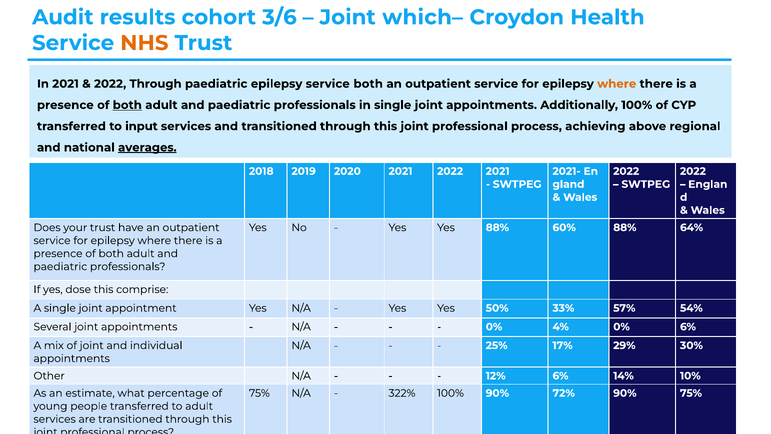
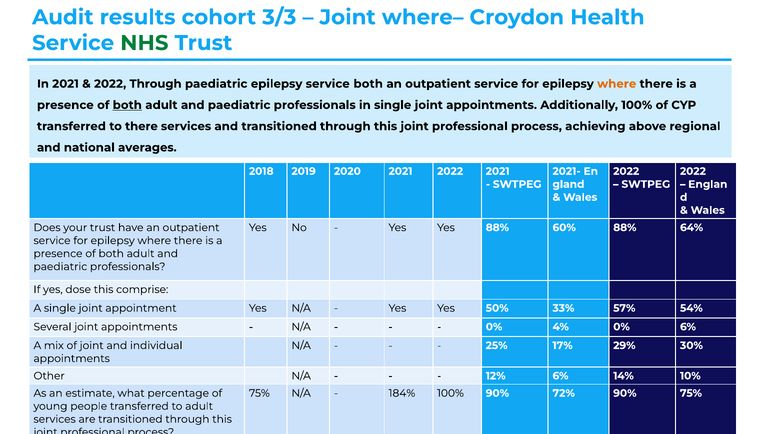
3/6: 3/6 -> 3/3 (279, 17)
which–: which– -> where– (423, 17)
NHS colour: orange -> green (144, 43)
to input: input -> there (141, 126)
averages underline: present -> none (147, 147)
322%​: 322%​ -> 184%​ (403, 393)
